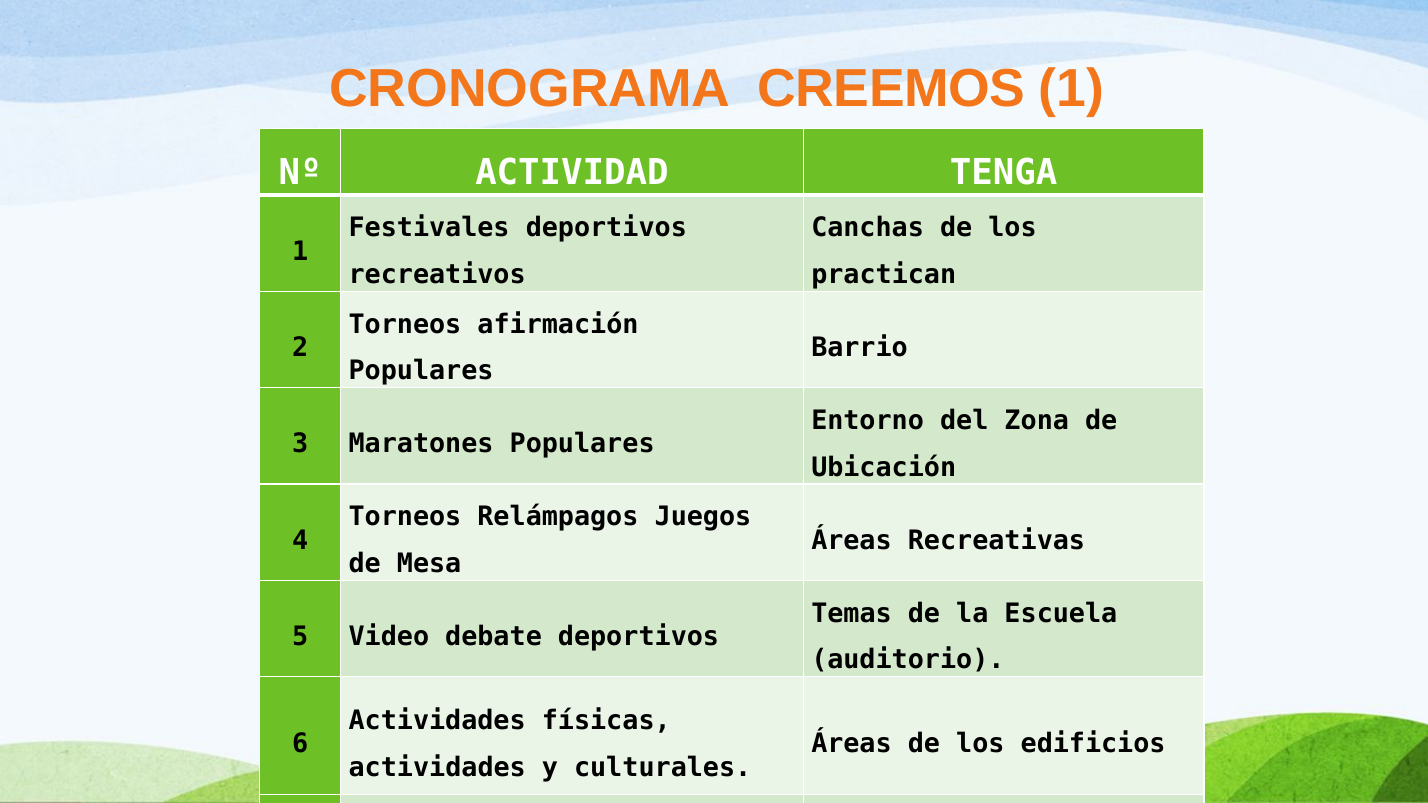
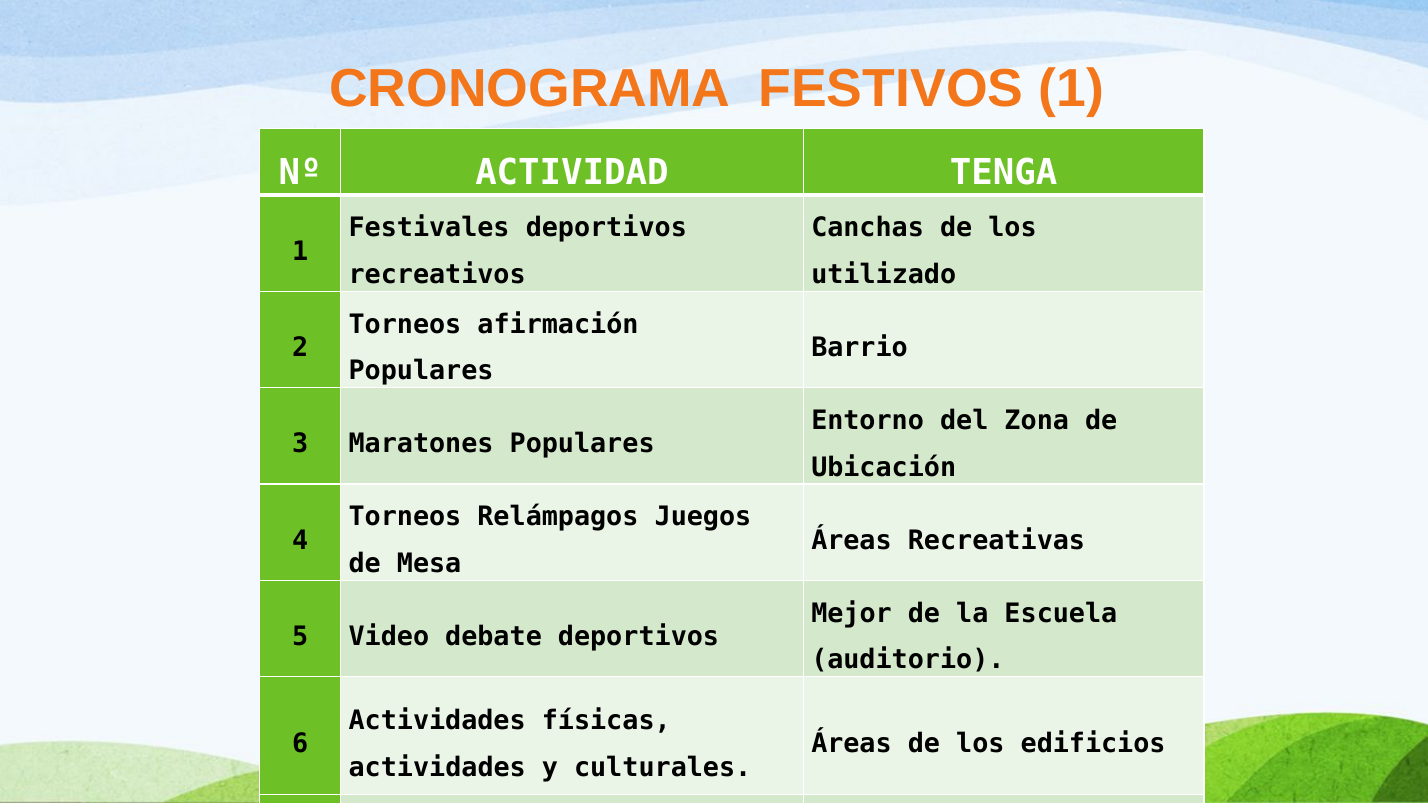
CREEMOS: CREEMOS -> FESTIVOS (891, 89)
practican: practican -> utilizado (884, 275)
Temas: Temas -> Mejor (852, 614)
